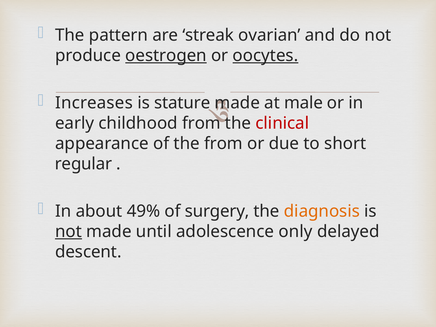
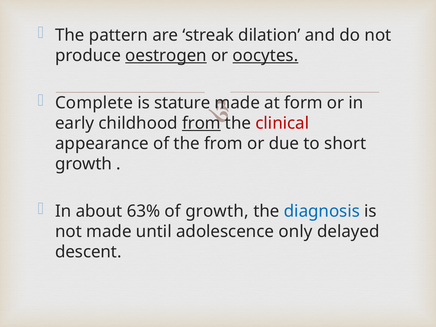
ovarian: ovarian -> dilation (269, 35)
Increases: Increases -> Complete (94, 103)
male: male -> form (304, 103)
from underline: none -> present (201, 123)
regular: regular -> growth (83, 164)
49%: 49% -> 63% (144, 211)
of surgery: surgery -> growth (217, 211)
diagnosis colour: orange -> blue (322, 211)
not underline: present -> none (69, 232)
